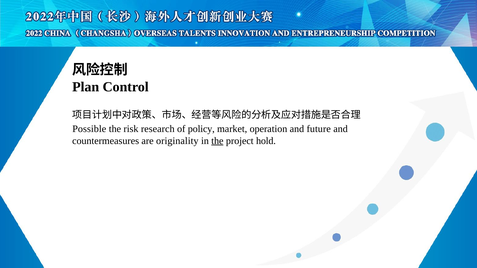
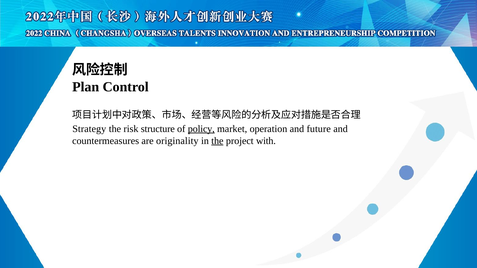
Possible: Possible -> Strategy (89, 129)
research: research -> structure (158, 129)
policy underline: none -> present (201, 129)
hold: hold -> with (266, 141)
